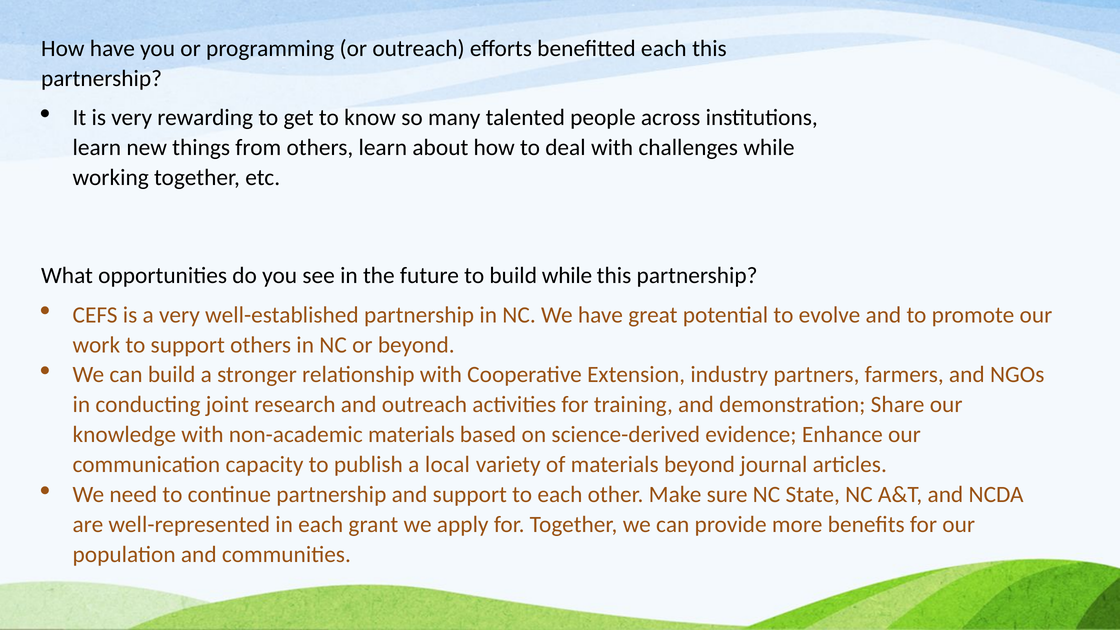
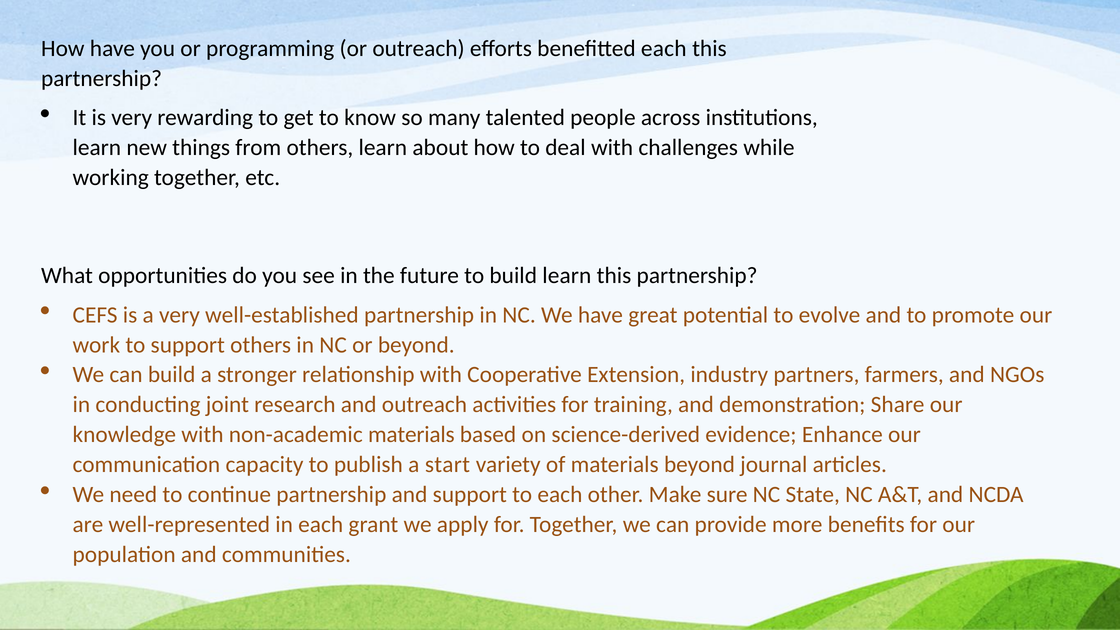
build while: while -> learn (567, 276)
local: local -> start (447, 465)
